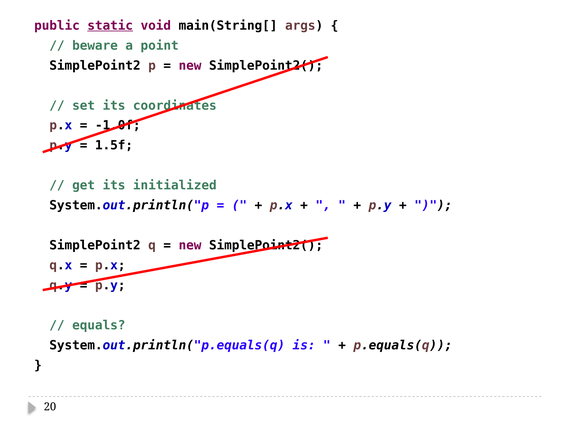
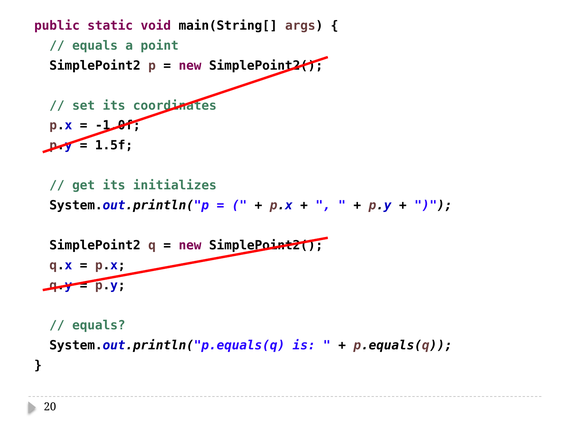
static underline: present -> none (110, 26)
beware: beware -> equals (95, 46)
initialized: initialized -> initializes (175, 185)
